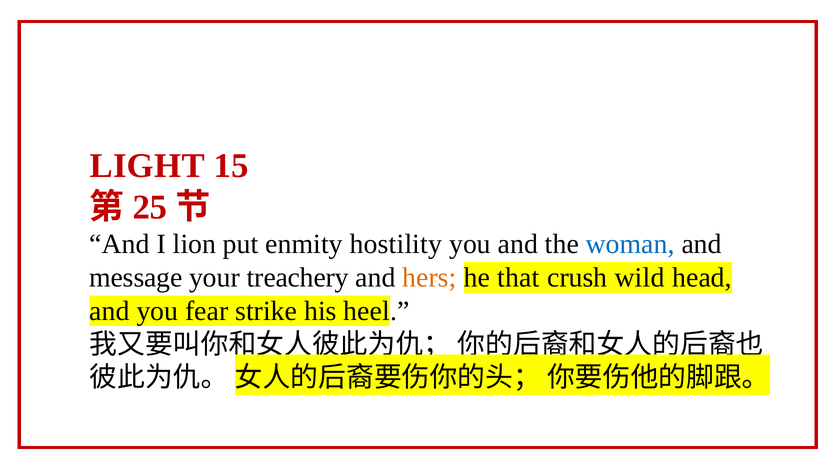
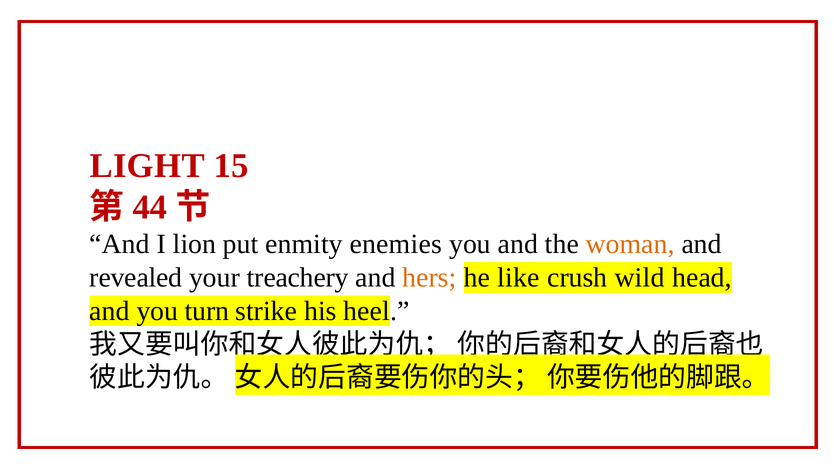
25: 25 -> 44 (150, 207)
hostility: hostility -> enemies (396, 244)
woman colour: blue -> orange (630, 244)
message: message -> revealed (136, 278)
that: that -> like (518, 278)
fear: fear -> turn (207, 311)
